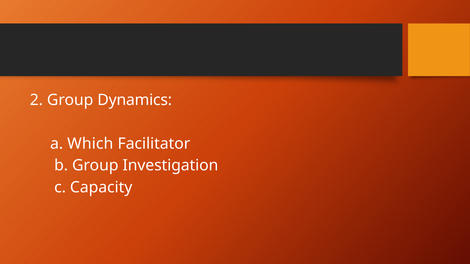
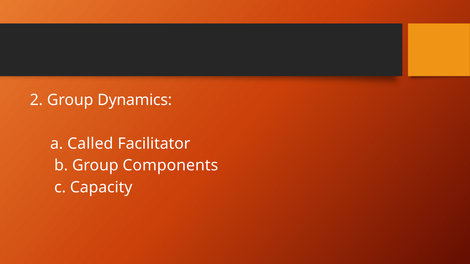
Which: Which -> Called (90, 144)
Investigation: Investigation -> Components (170, 166)
